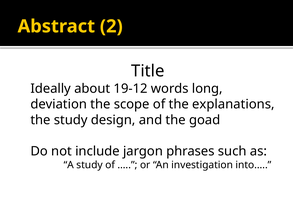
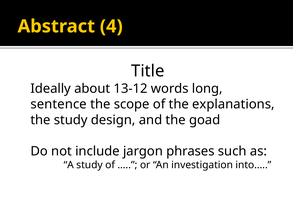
2: 2 -> 4 (111, 26)
19-12: 19-12 -> 13-12 (131, 89)
deviation: deviation -> sentence (59, 104)
